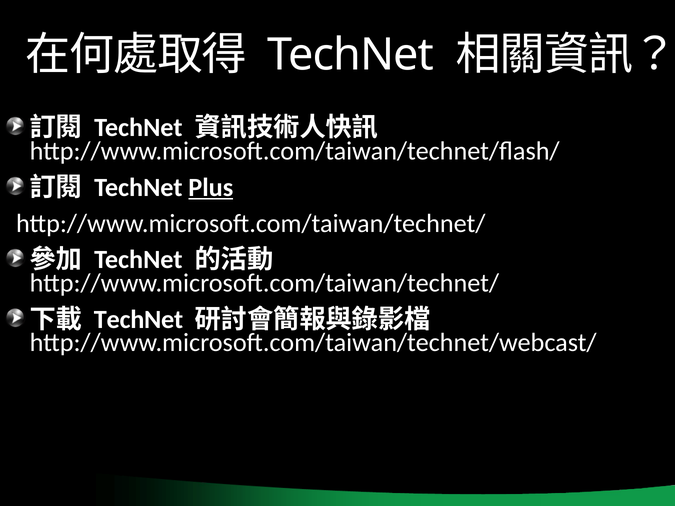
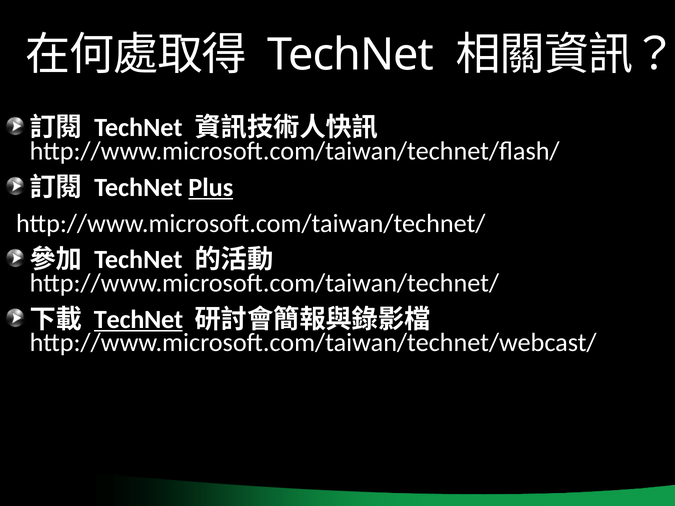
TechNet underline: none -> present (138, 320)
